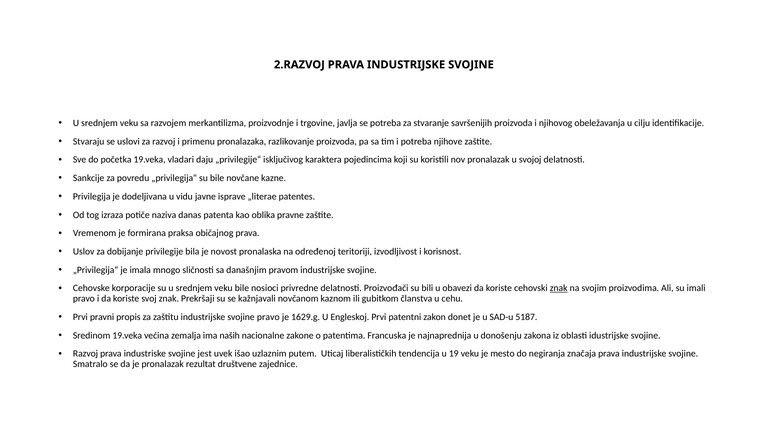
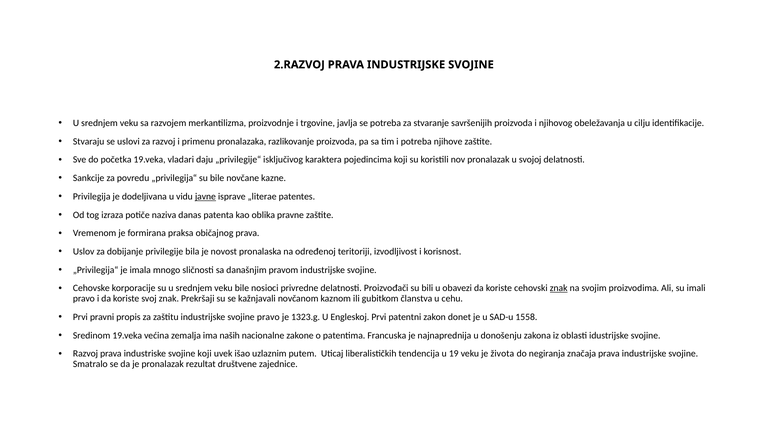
javne underline: none -> present (205, 196)
1629.g: 1629.g -> 1323.g (306, 317)
5187: 5187 -> 1558 (526, 317)
svojine jest: jest -> koji (205, 354)
mesto: mesto -> života (502, 354)
